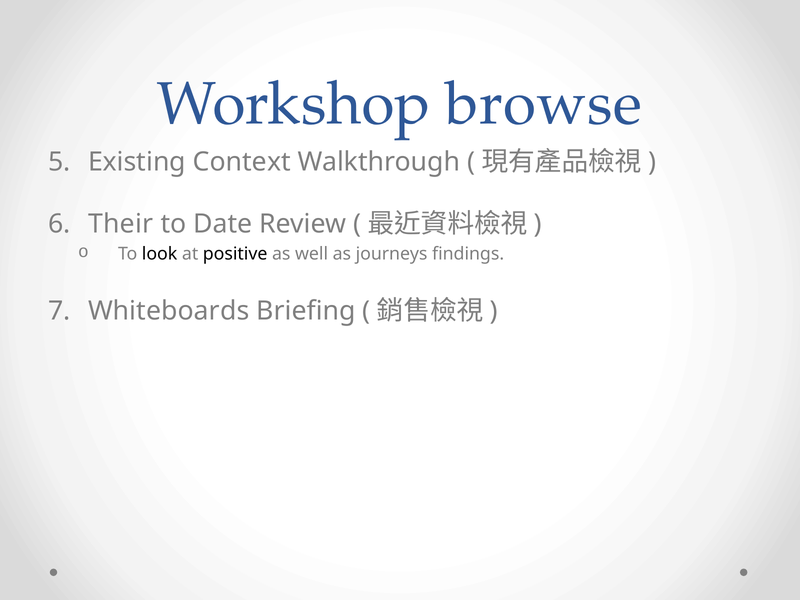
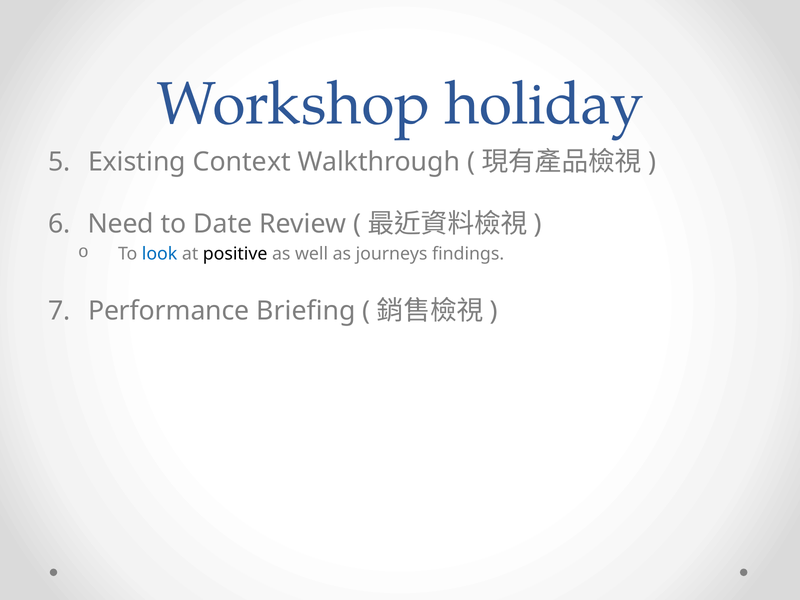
browse: browse -> holiday (544, 104)
Their: Their -> Need (121, 224)
look colour: black -> blue (160, 254)
Whiteboards: Whiteboards -> Performance (169, 311)
